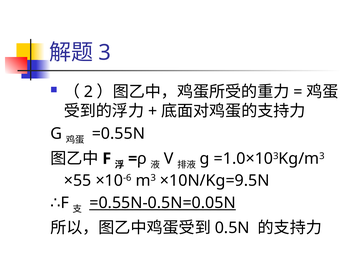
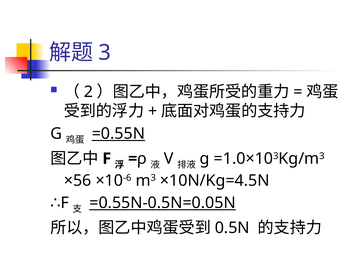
=0.55N underline: none -> present (118, 134)
×55: ×55 -> ×56 (78, 181)
×10N/Kg=9.5N: ×10N/Kg=9.5N -> ×10N/Kg=4.5N (215, 181)
